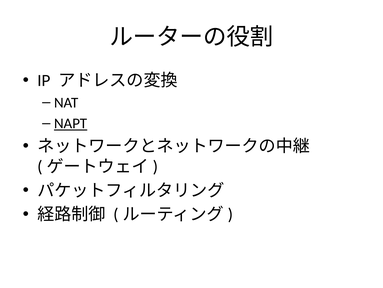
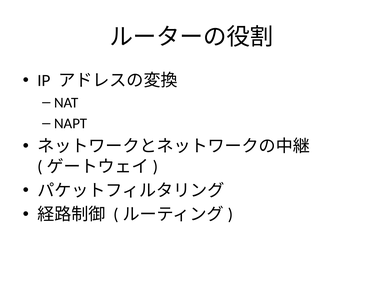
NAPT underline: present -> none (71, 123)
